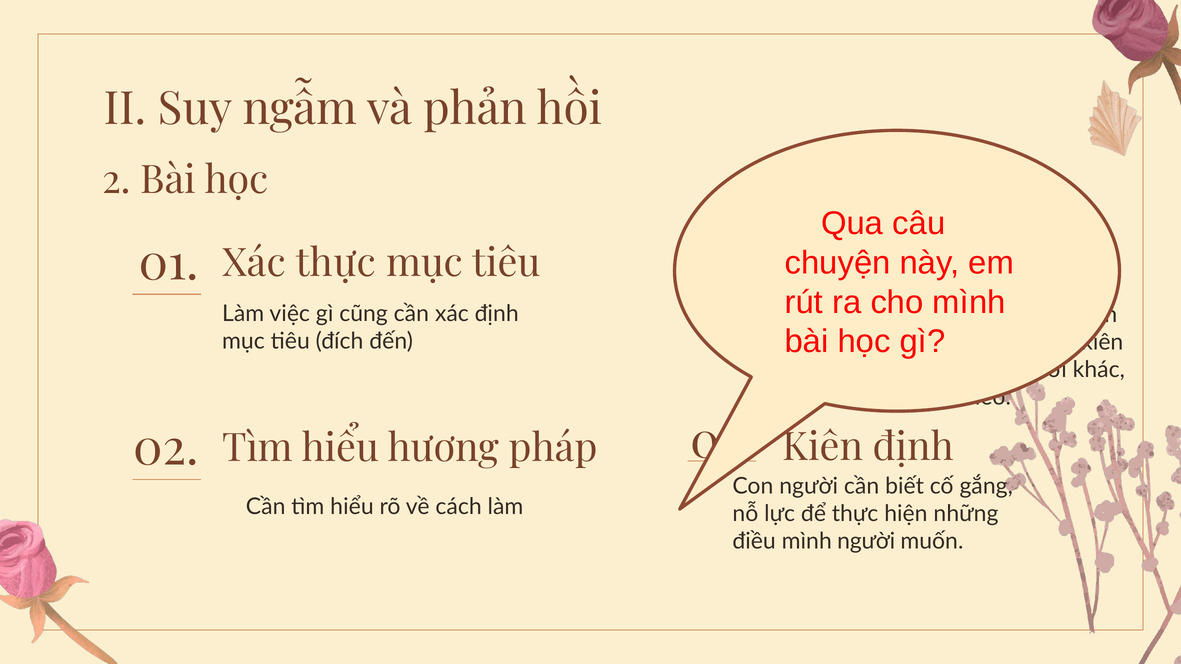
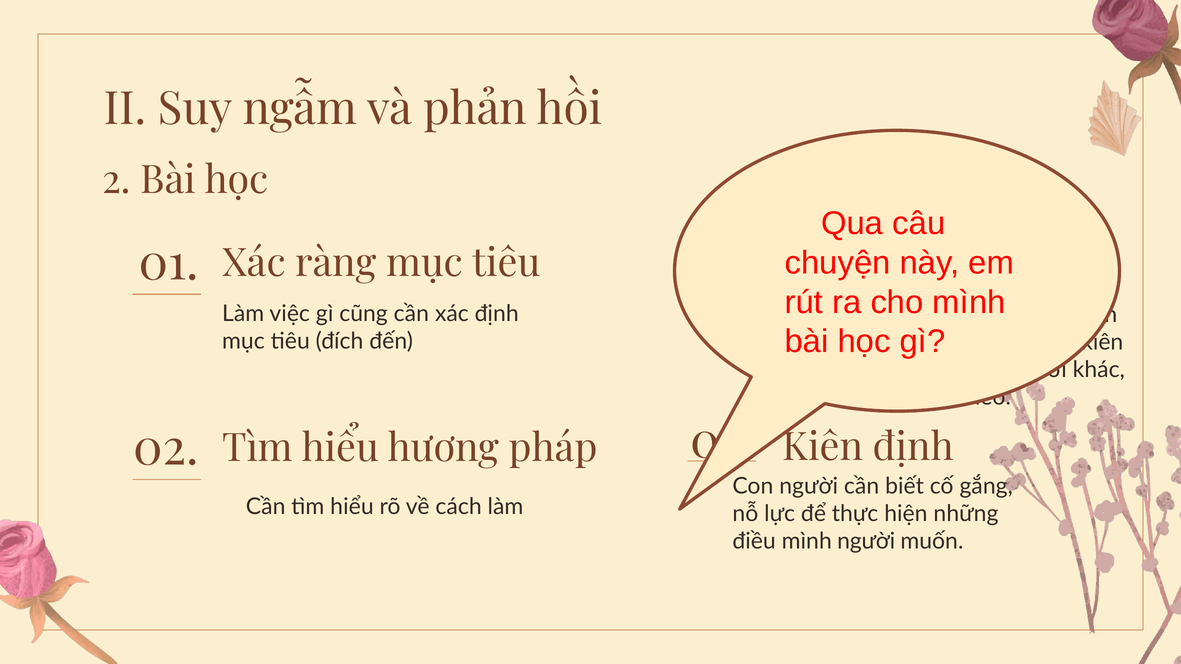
Xác thực: thực -> ràng (336, 263)
